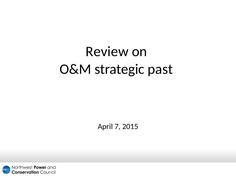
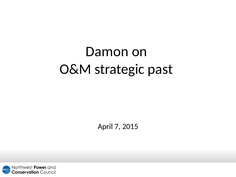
Review: Review -> Damon (107, 52)
